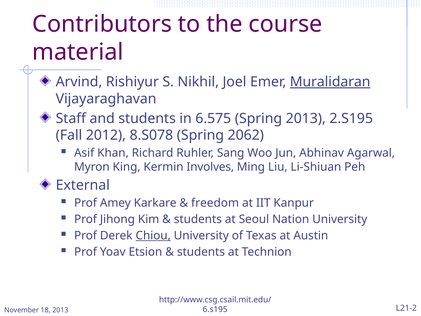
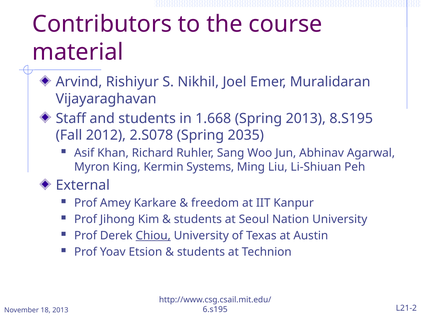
Muralidaran underline: present -> none (330, 82)
6.575: 6.575 -> 1.668 (213, 118)
2.S195: 2.S195 -> 8.S195 (351, 118)
8.S078: 8.S078 -> 2.S078 (151, 135)
2062: 2062 -> 2035 (246, 135)
Involves: Involves -> Systems (210, 167)
